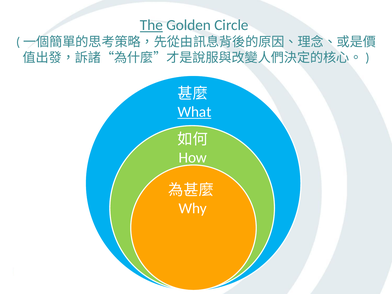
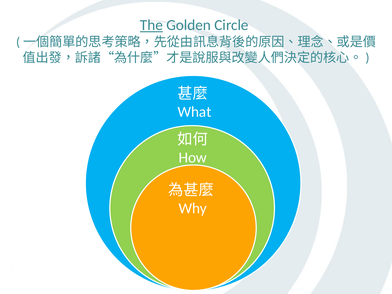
What underline: present -> none (194, 112)
